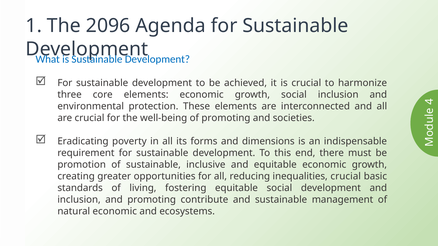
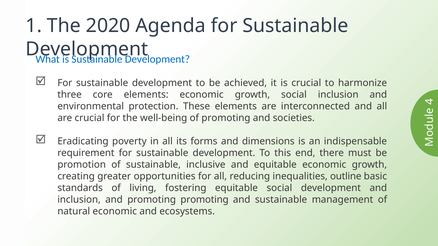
2096: 2096 -> 2020 (108, 26)
inequalities crucial: crucial -> outline (346, 177)
promoting contribute: contribute -> promoting (205, 200)
